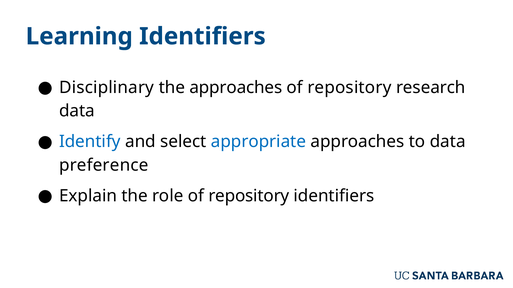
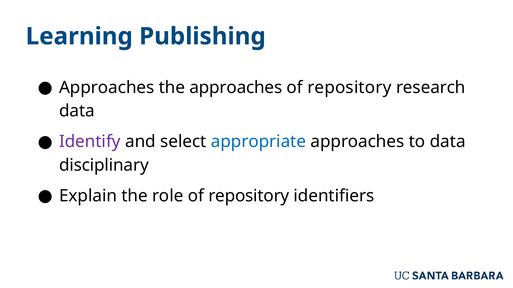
Learning Identifiers: Identifiers -> Publishing (202, 36)
Disciplinary: Disciplinary -> Approaches (107, 88)
Identify colour: blue -> purple (90, 142)
preference: preference -> disciplinary (104, 166)
